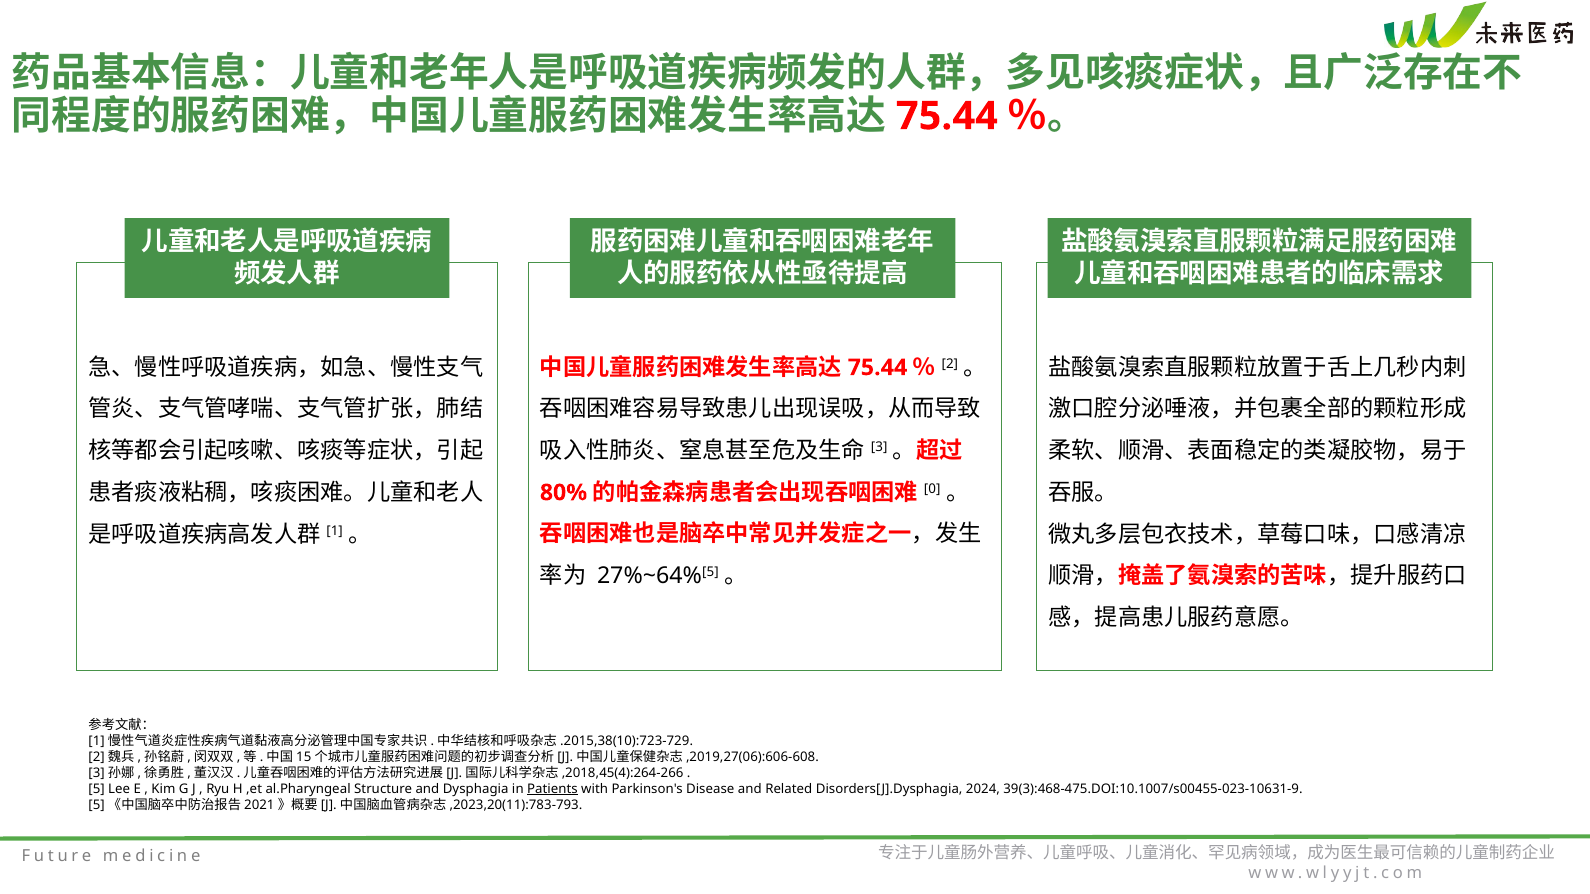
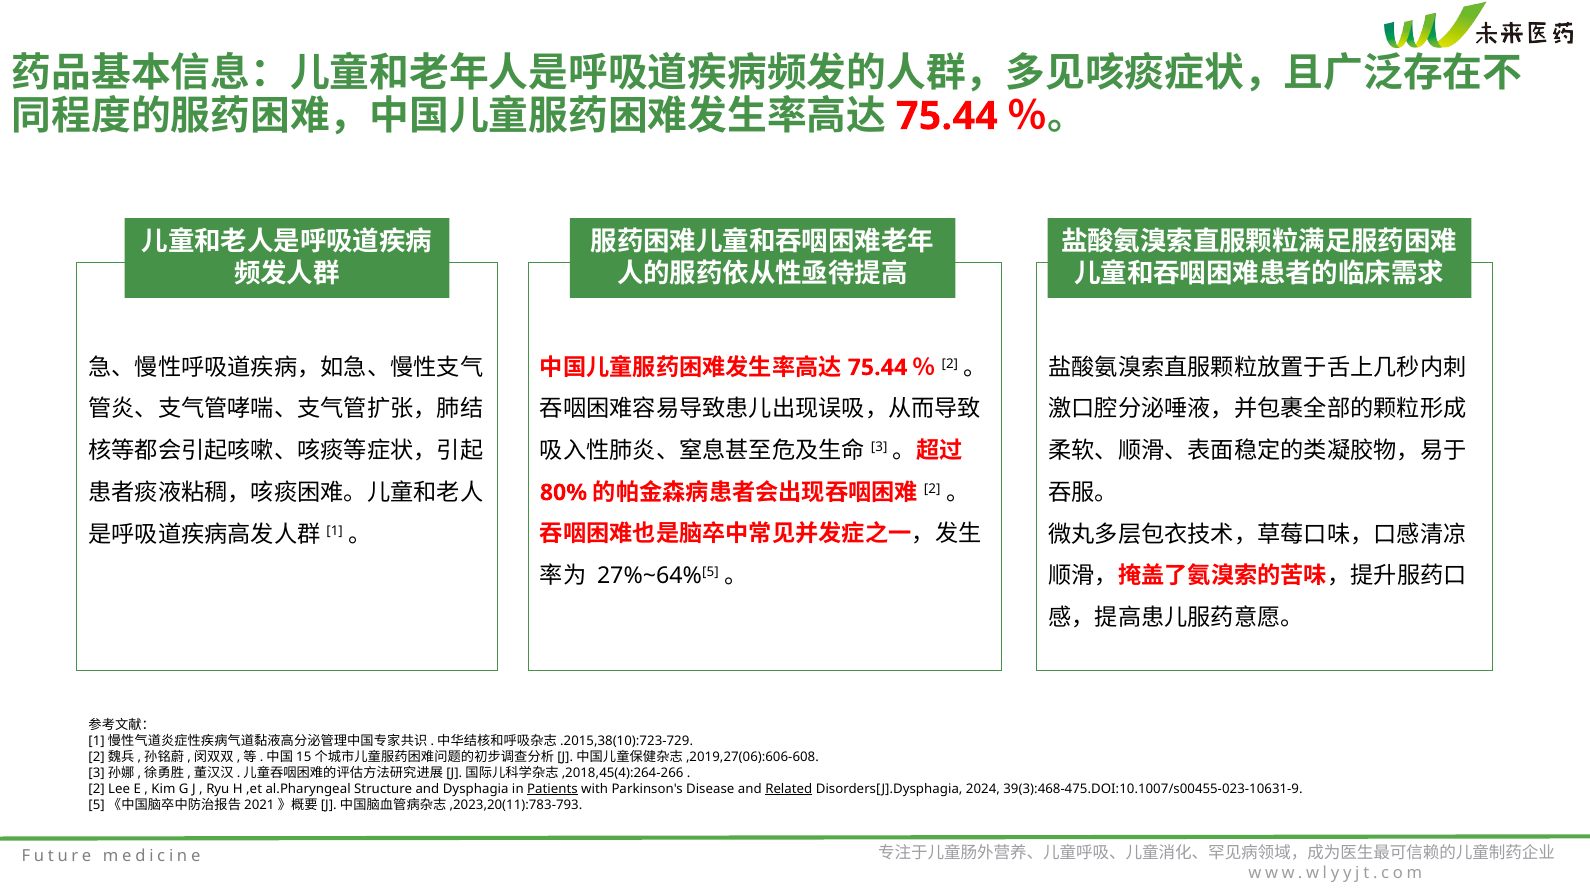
0: 0 -> 2 (932, 489)
5: 5 -> 2 (97, 789)
Related underline: none -> present (789, 789)
